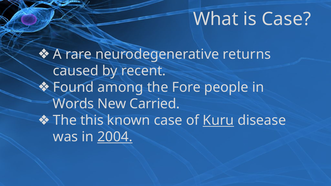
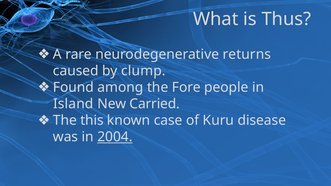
is Case: Case -> Thus (286, 19)
recent: recent -> clump (143, 71)
Words: Words -> Island (73, 104)
Kuru underline: present -> none (218, 121)
